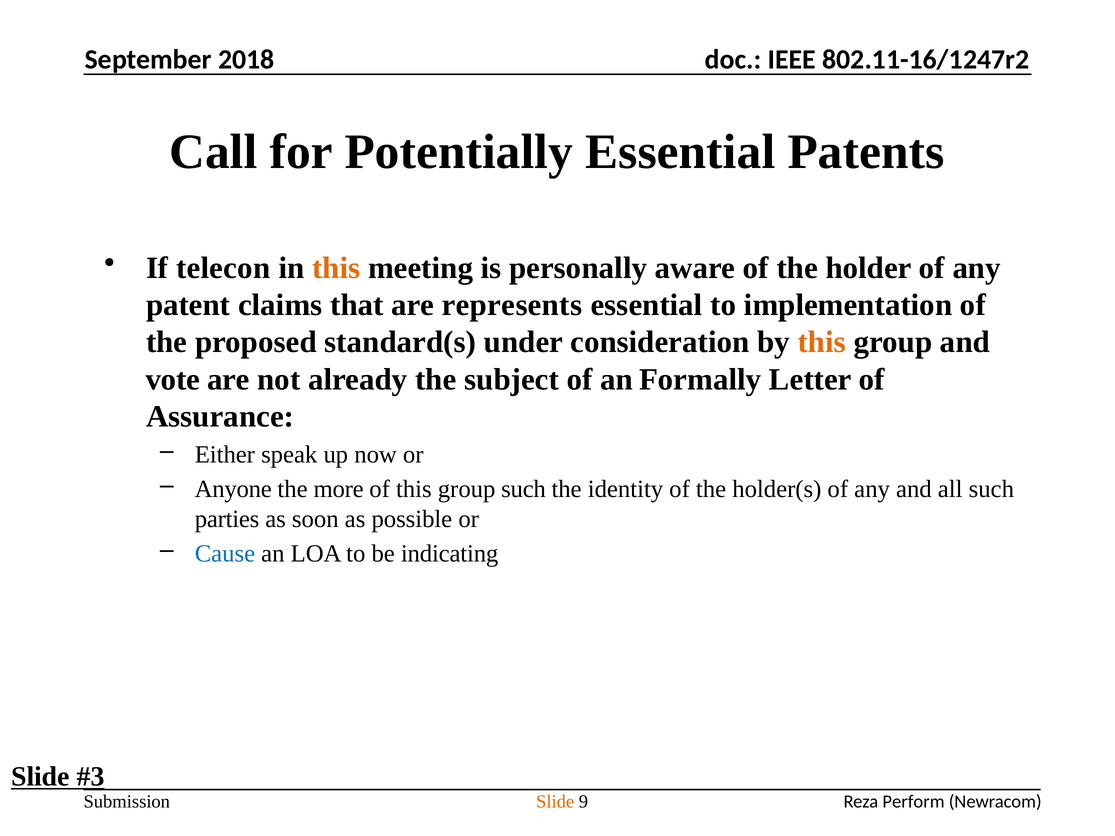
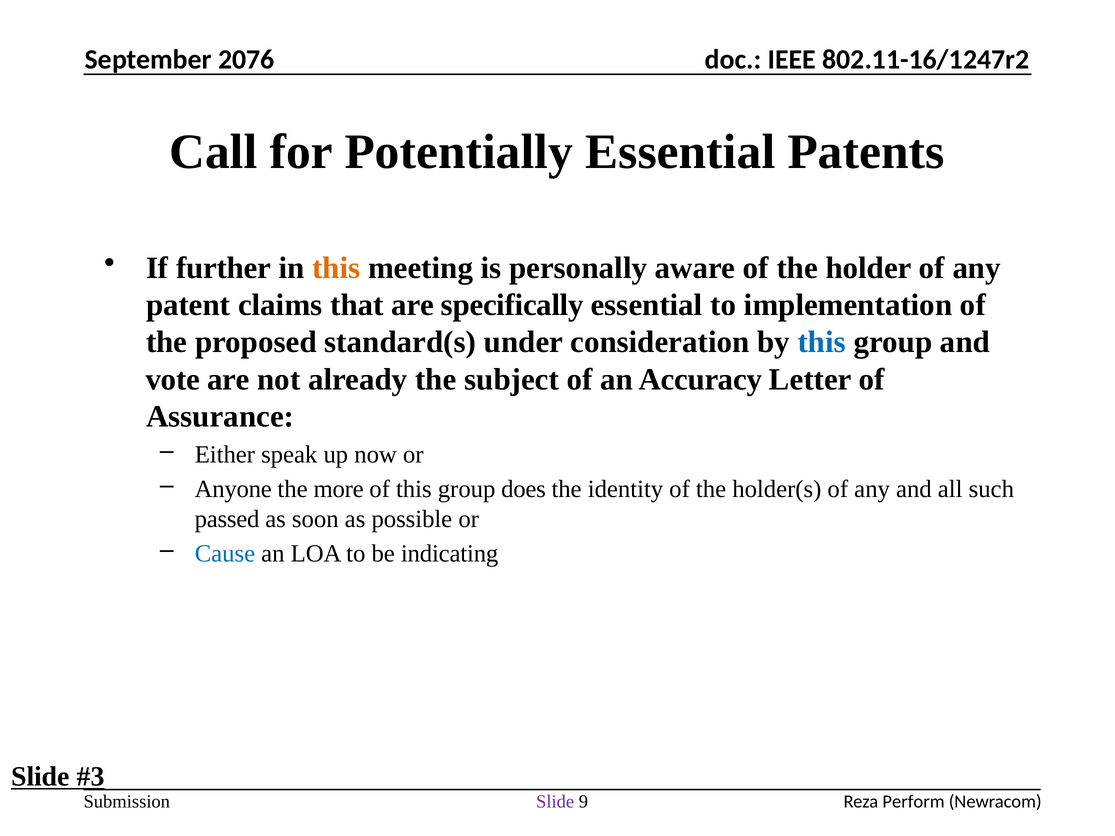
2018: 2018 -> 2076 (246, 60)
telecon: telecon -> further (224, 268)
represents: represents -> specifically (512, 305)
this colour: orange -> blue (822, 342)
Formally: Formally -> Accuracy (700, 379)
group such: such -> does (524, 489)
parties: parties -> passed (227, 519)
Slide colour: orange -> purple (555, 802)
